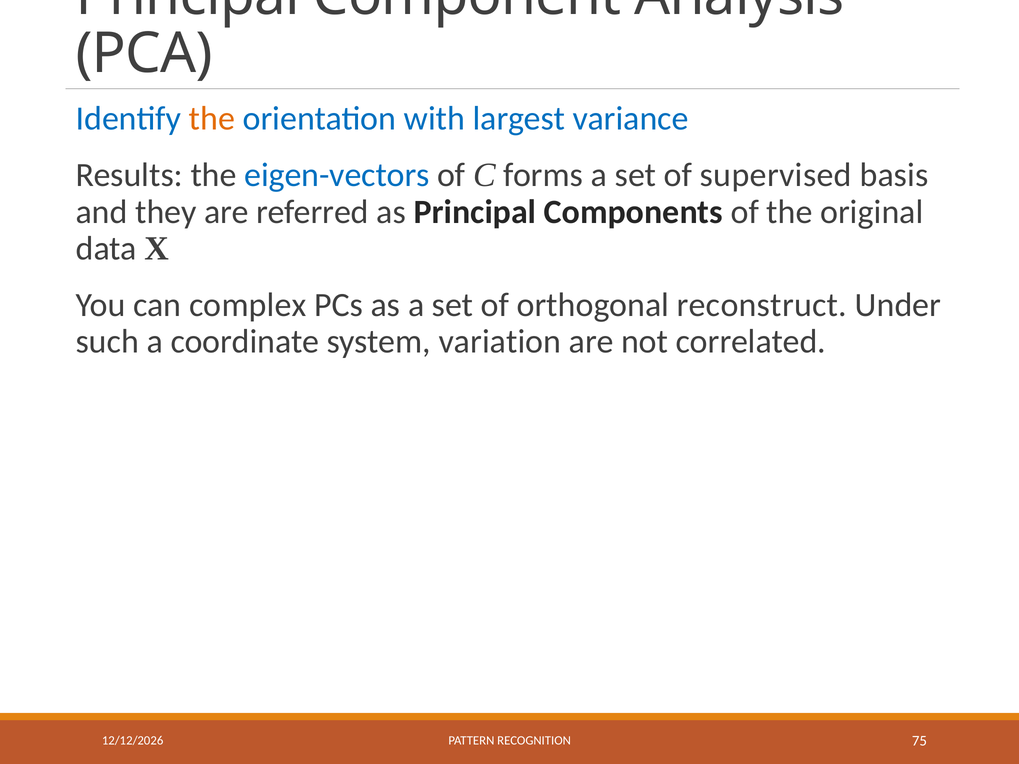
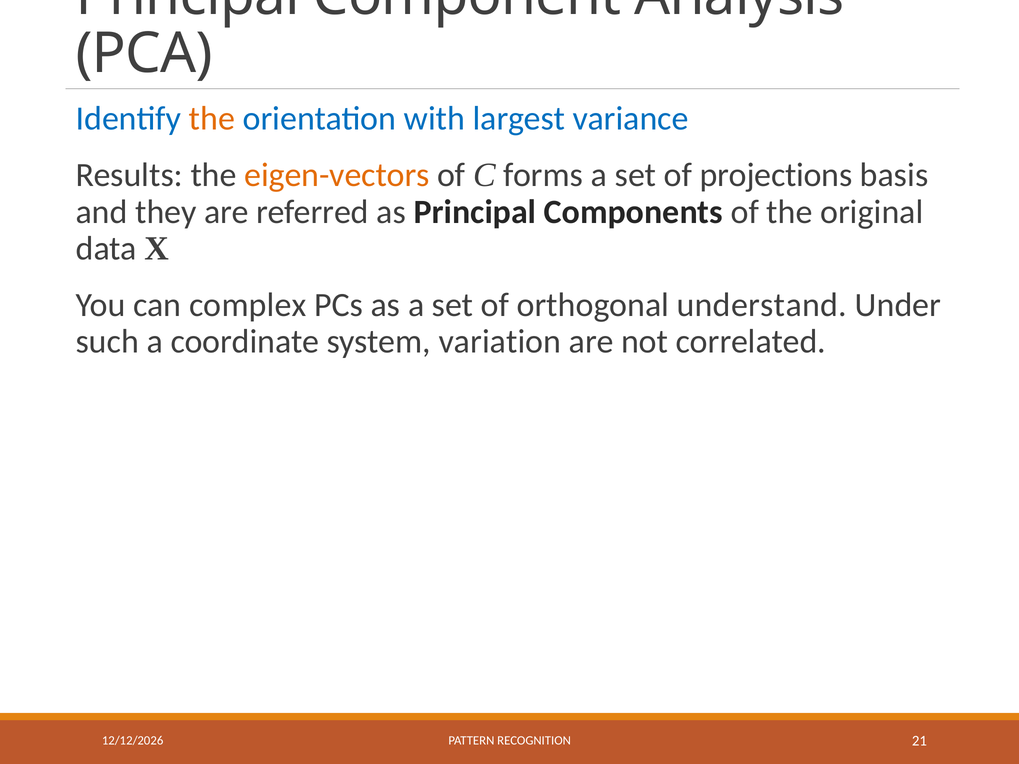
eigen-vectors colour: blue -> orange (337, 175)
supervised: supervised -> projections (776, 175)
reconstruct: reconstruct -> understand (762, 305)
75: 75 -> 21 (919, 741)
